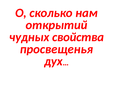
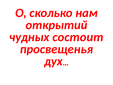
свойства: свойства -> состоит (78, 37)
